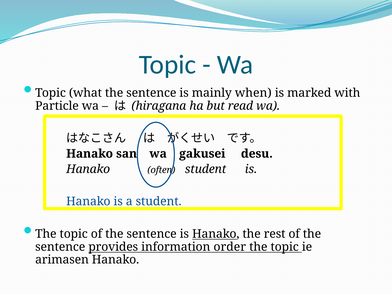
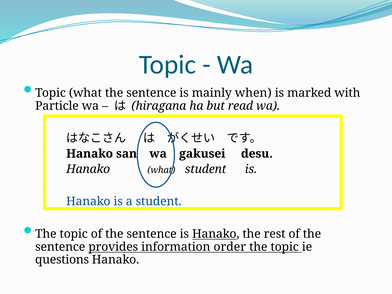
Hanako often: often -> what (161, 170)
arimasen: arimasen -> questions (62, 260)
